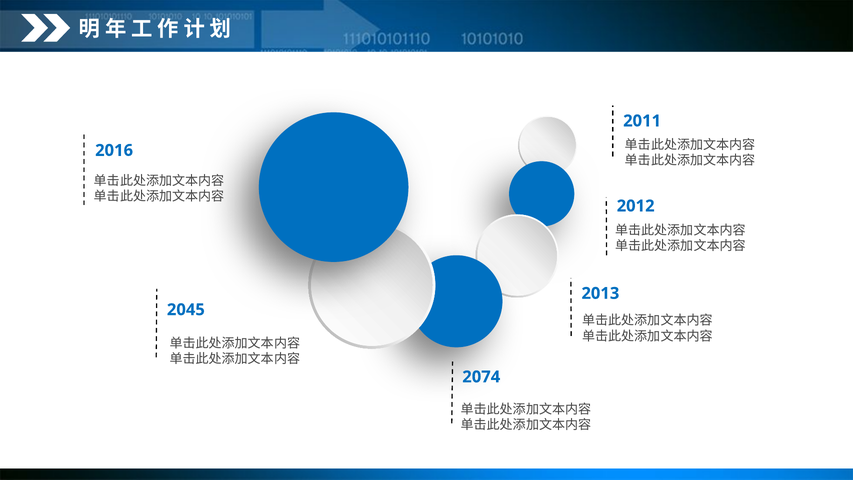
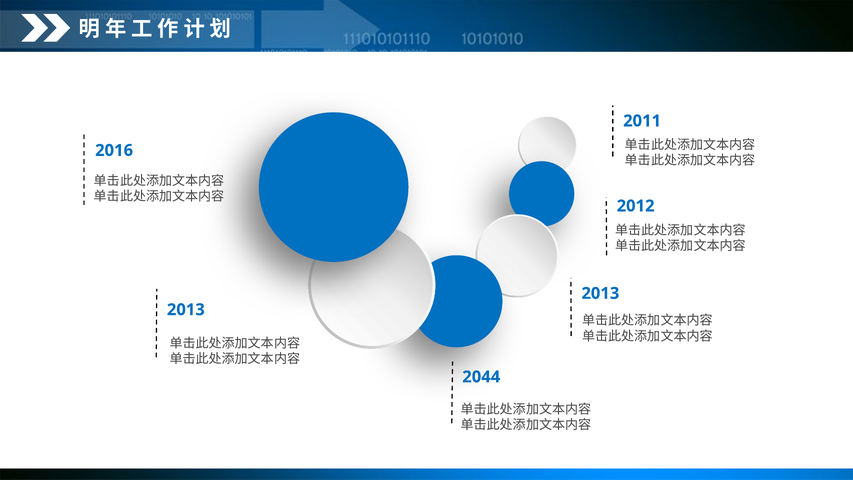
2045: 2045 -> 2013 (186, 310)
2074: 2074 -> 2044 (481, 377)
